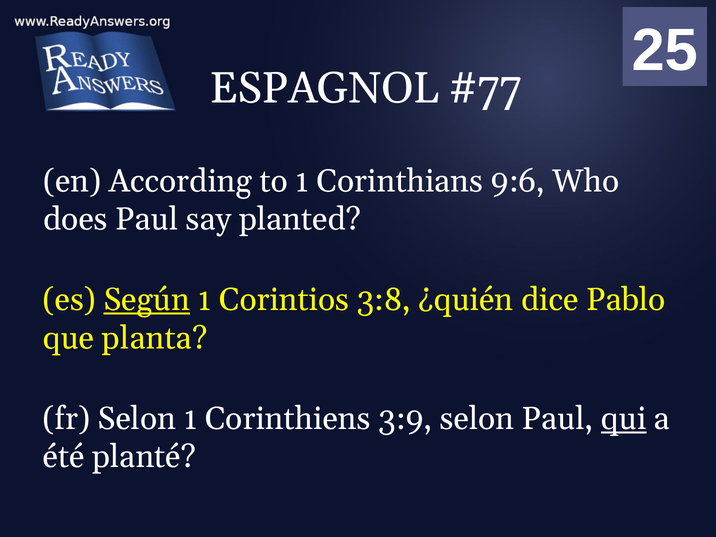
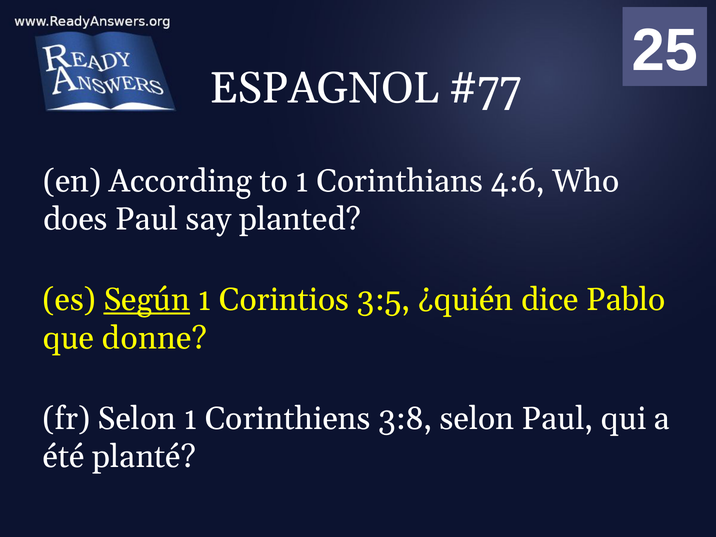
9:6: 9:6 -> 4:6 (518, 181)
3:8: 3:8 -> 3:5 (384, 300)
planta: planta -> donne (155, 338)
3:9: 3:9 -> 3:8 (405, 419)
qui underline: present -> none (624, 419)
